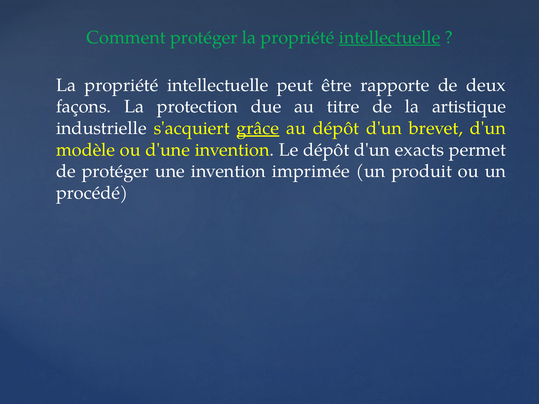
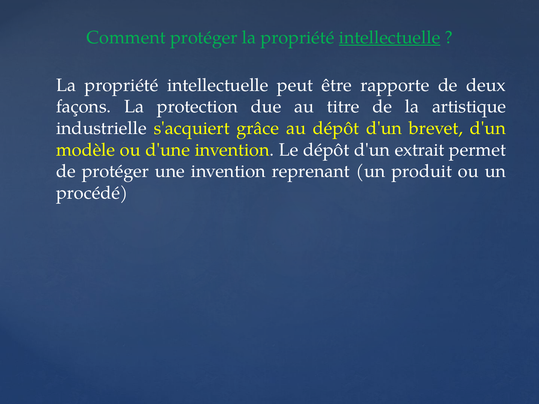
grâce underline: present -> none (258, 128)
exacts: exacts -> extrait (420, 150)
imprimée: imprimée -> reprenant (311, 171)
